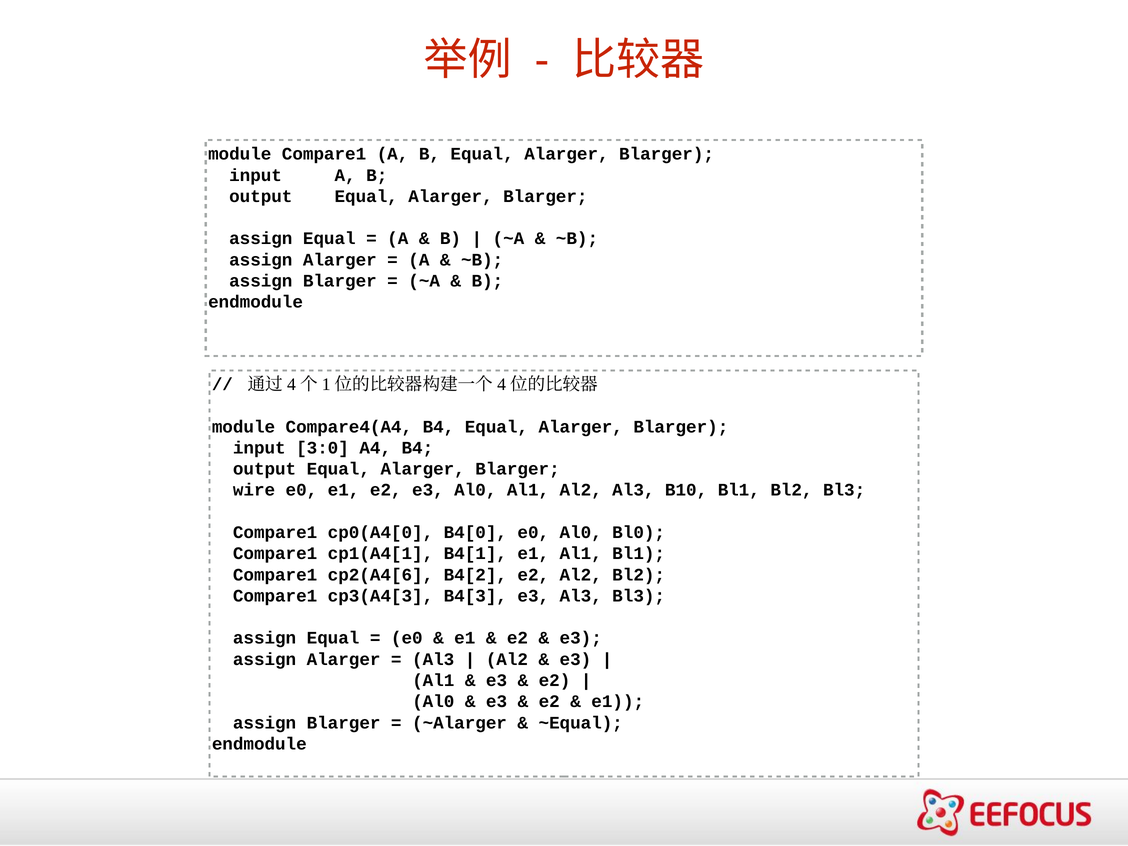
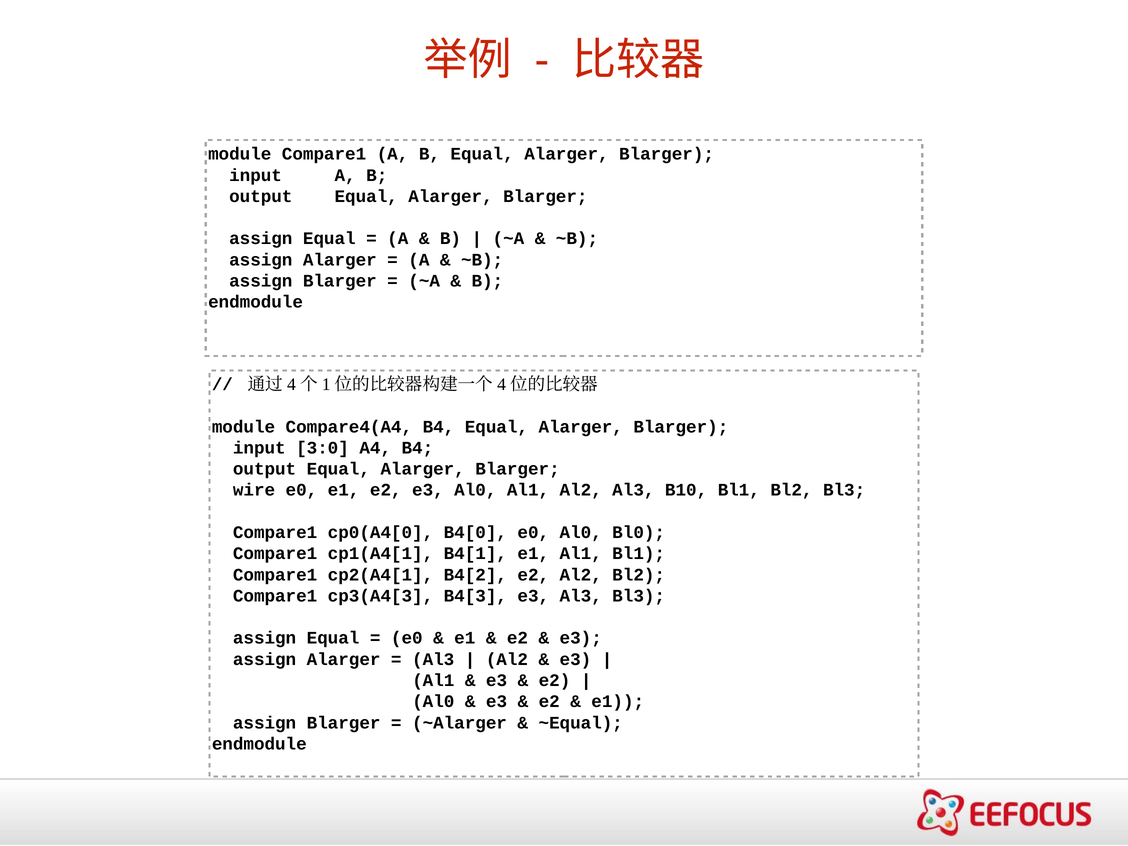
cp2(A4[6: cp2(A4[6 -> cp2(A4[1 (380, 575)
